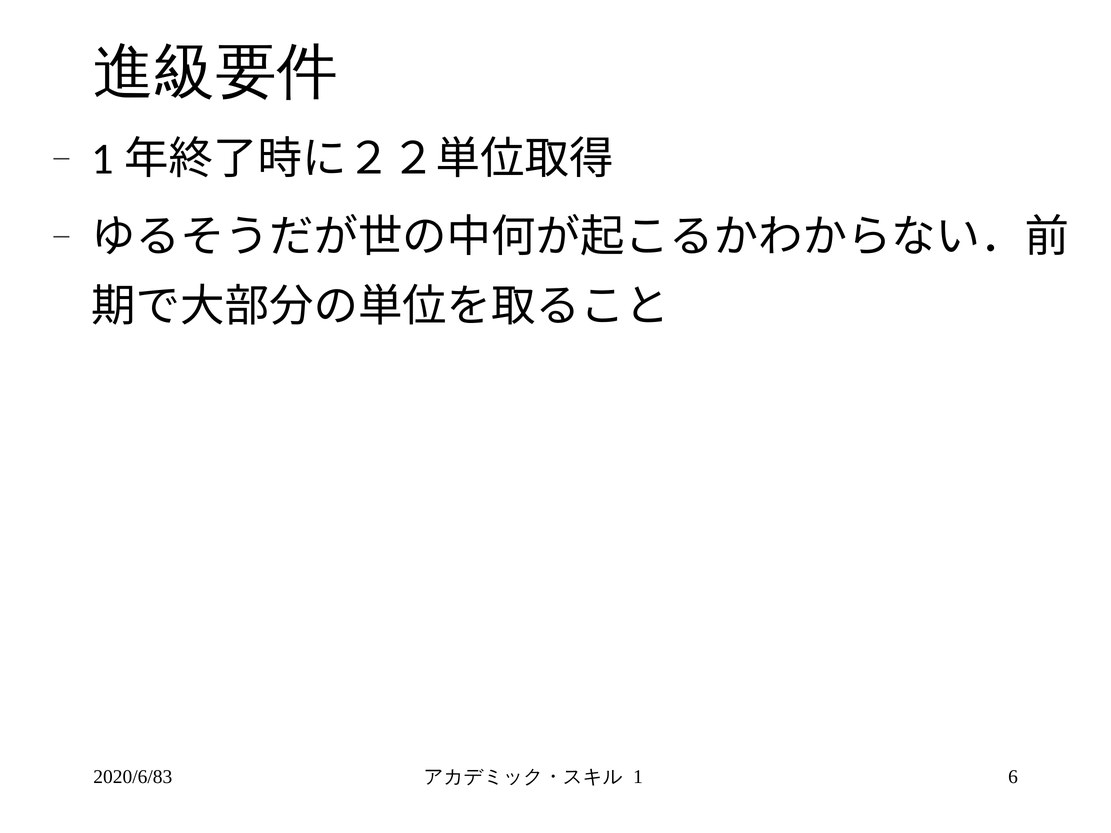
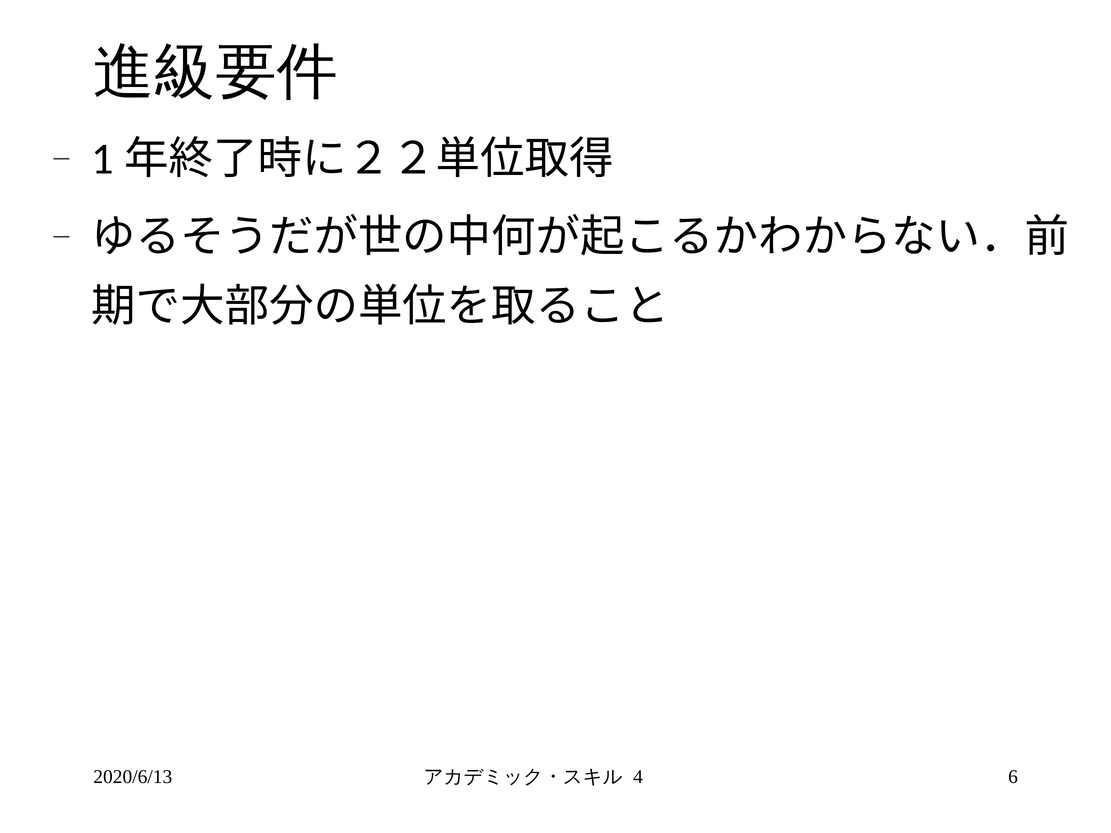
2020/6/83: 2020/6/83 -> 2020/6/13 (133, 777)
1: 1 -> 4 (638, 777)
